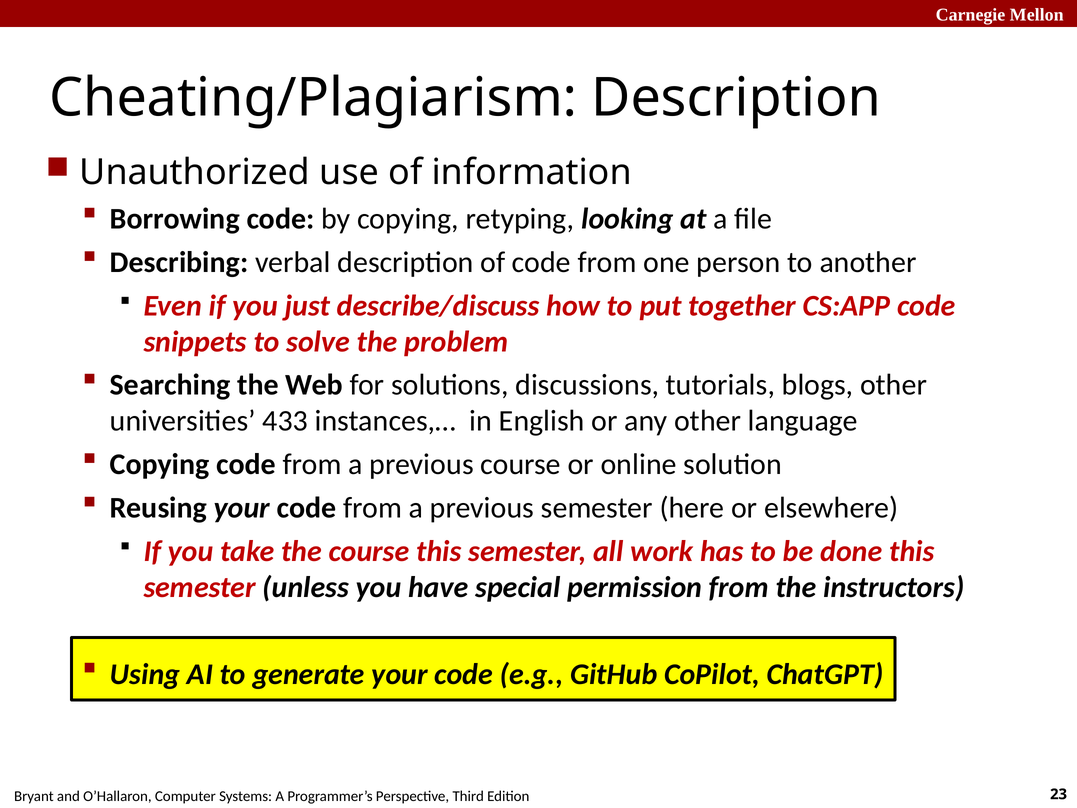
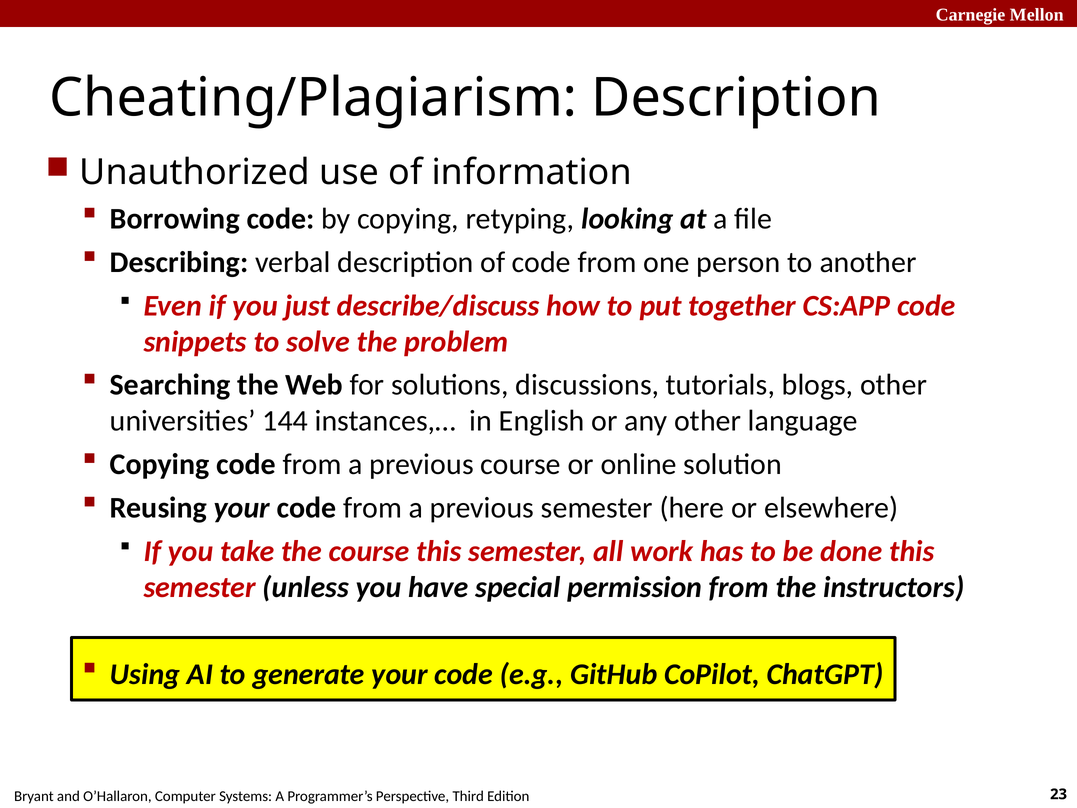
433: 433 -> 144 (285, 421)
